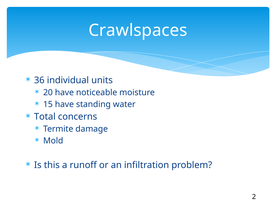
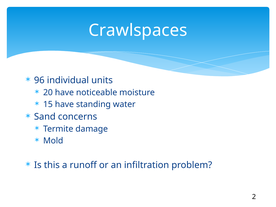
36: 36 -> 96 (39, 80)
Total: Total -> Sand (45, 117)
